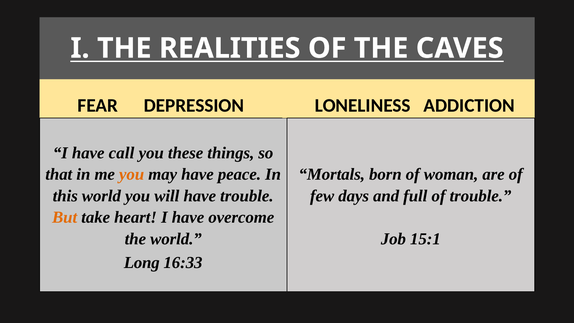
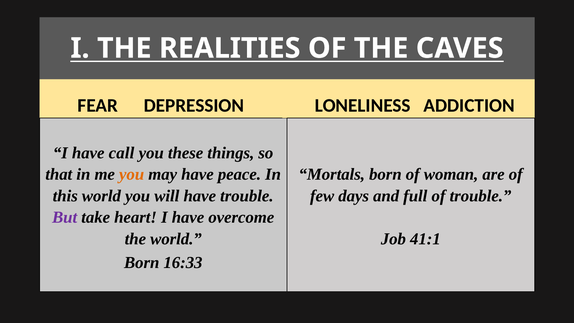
But colour: orange -> purple (65, 217)
15:1: 15:1 -> 41:1 (425, 239)
Long: Long -> Born (142, 263)
